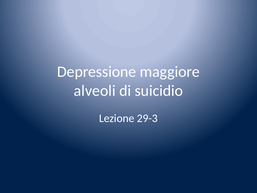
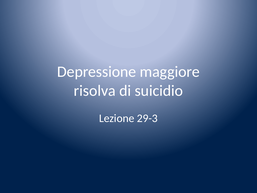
alveoli: alveoli -> risolva (95, 91)
